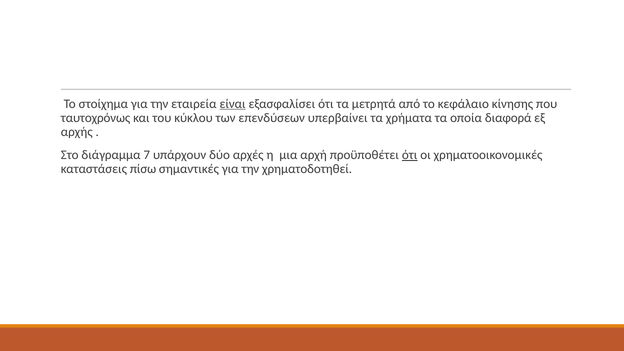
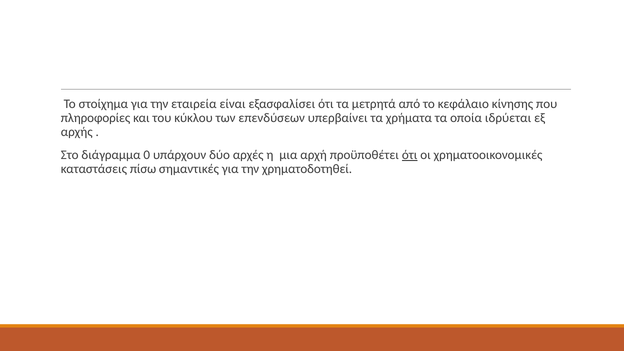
είναι underline: present -> none (233, 104)
ταυτοχρόνως: ταυτοχρόνως -> πληροφορίες (96, 118)
διαφορά: διαφορά -> ιδρύεται (508, 118)
7: 7 -> 0 (147, 155)
